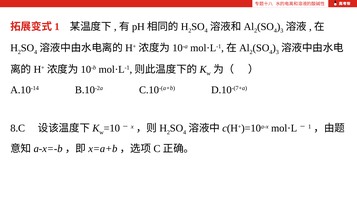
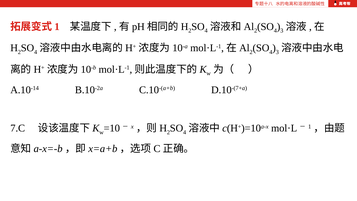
8.C: 8.C -> 7.C (18, 128)
